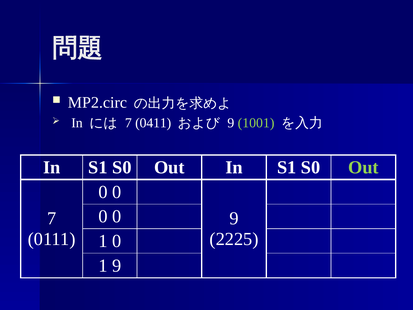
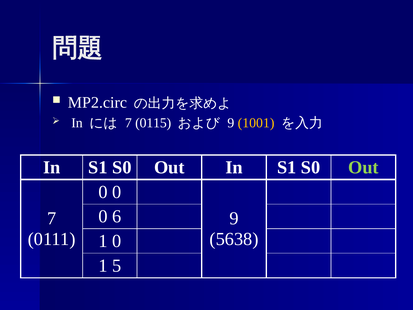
0411: 0411 -> 0115 (153, 123)
1001 colour: light green -> yellow (256, 123)
0: 0 -> 6 (117, 216)
2225: 2225 -> 5638 (234, 239)
1 9: 9 -> 5 (117, 265)
